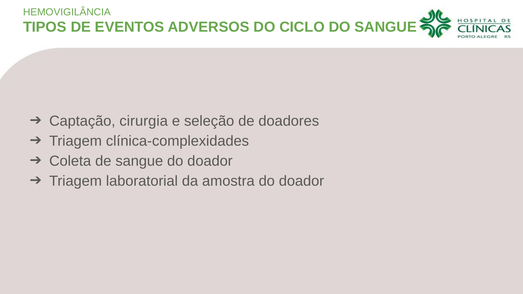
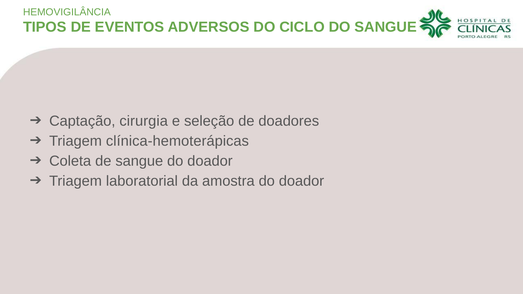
clínica-complexidades: clínica-complexidades -> clínica-hemoterápicas (177, 141)
